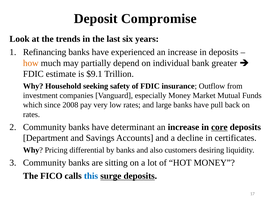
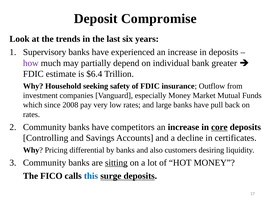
Refinancing: Refinancing -> Supervisory (45, 52)
how colour: orange -> purple (31, 63)
$9.1: $9.1 -> $6.4 (94, 74)
determinant: determinant -> competitors (133, 127)
Department: Department -> Controlling (46, 138)
sitting underline: none -> present (116, 163)
